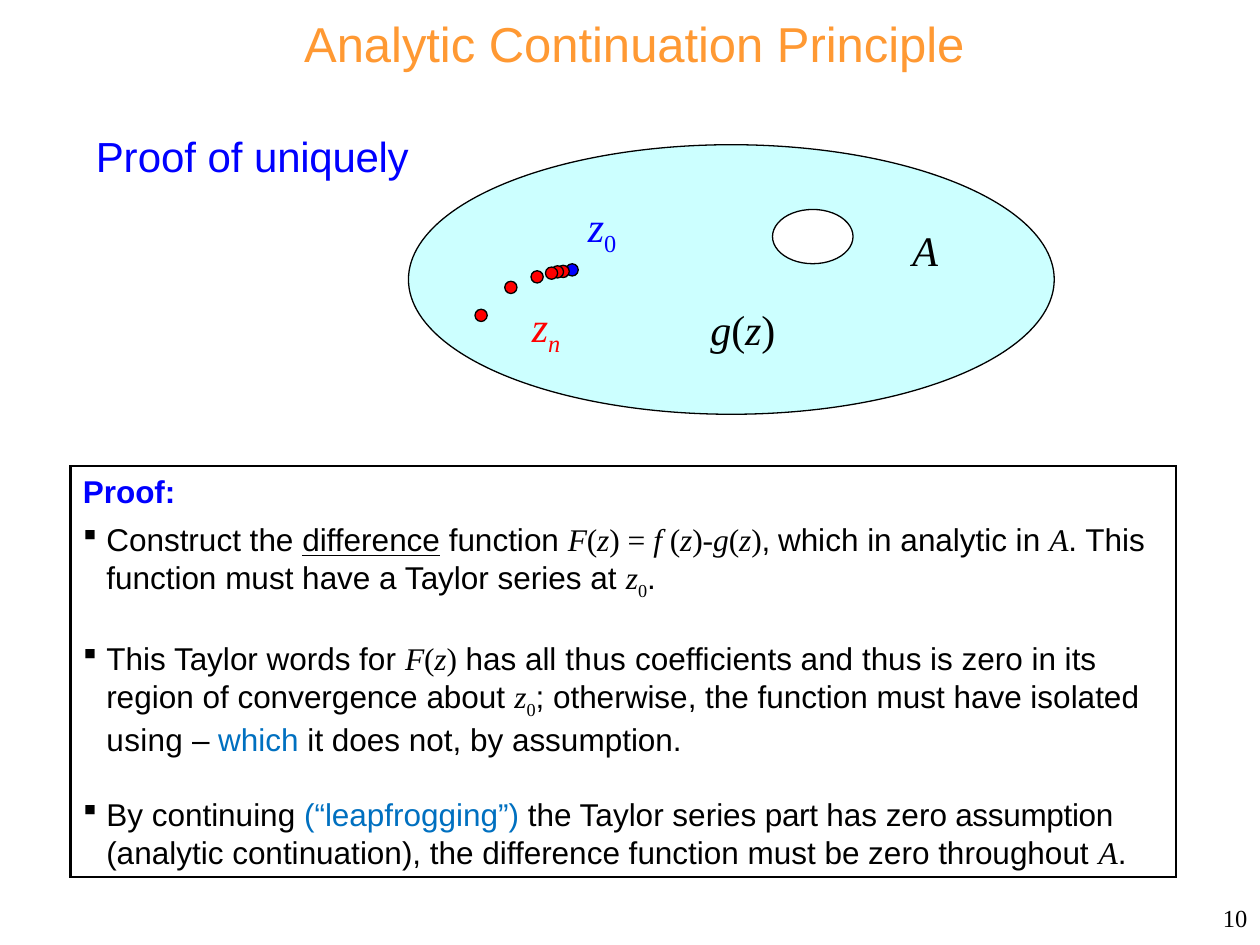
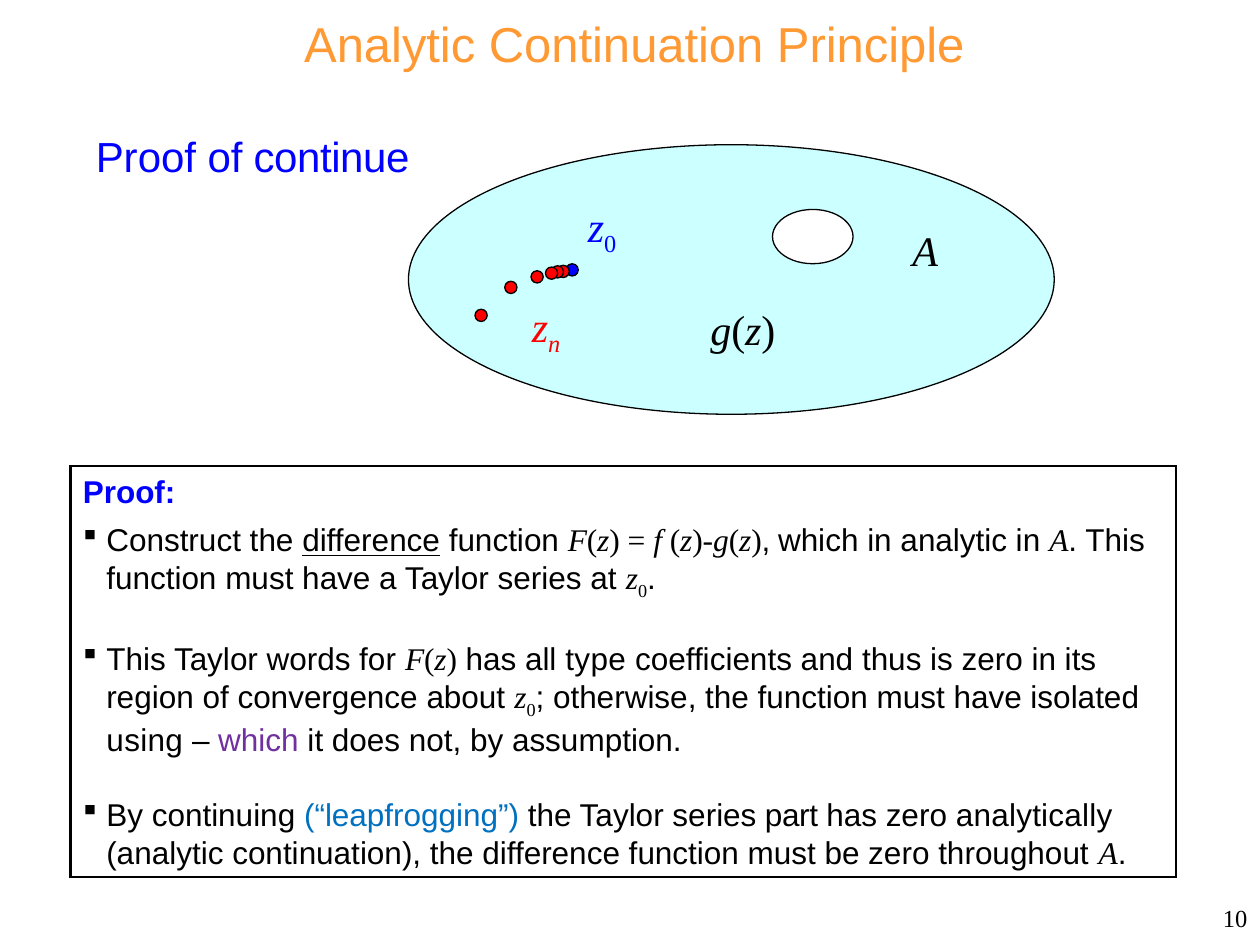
uniquely: uniquely -> continue (332, 159)
all thus: thus -> type (596, 660)
which colour: blue -> purple (258, 741)
zero assumption: assumption -> analytically (1034, 816)
